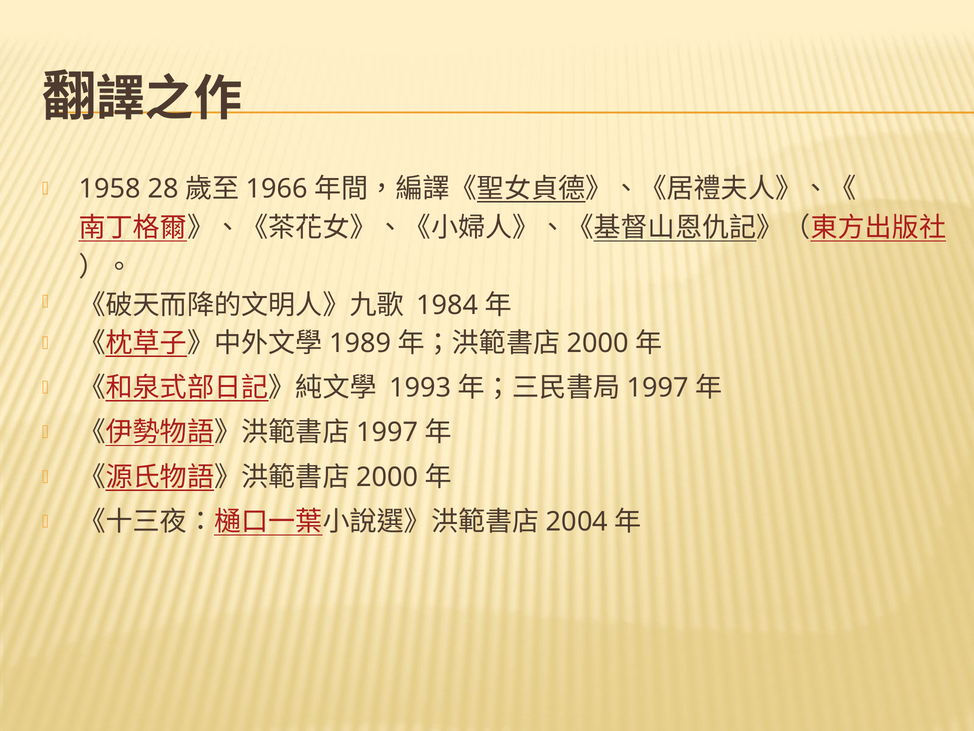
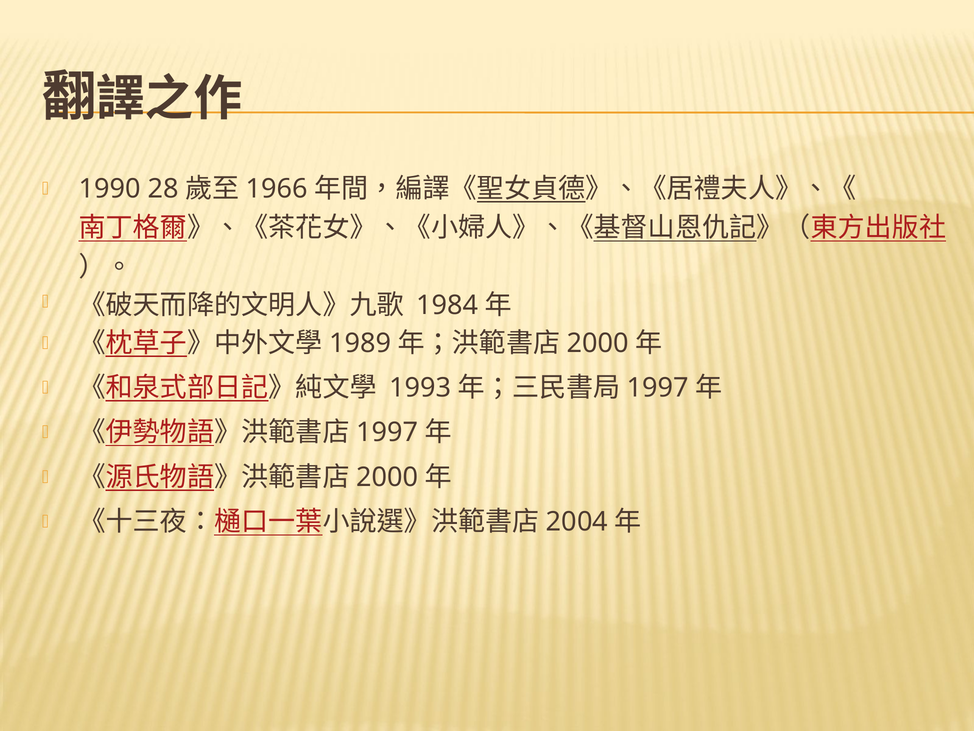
1958: 1958 -> 1990 (110, 189)
